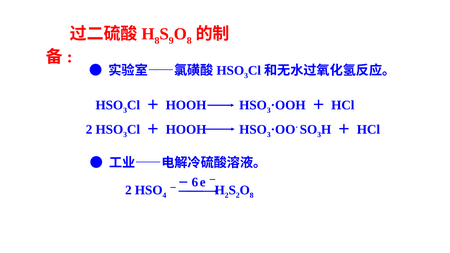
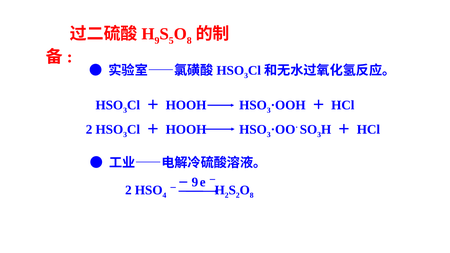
8: 8 -> 9 (157, 41)
9: 9 -> 5 (171, 41)
6: 6 -> 9 (195, 182)
